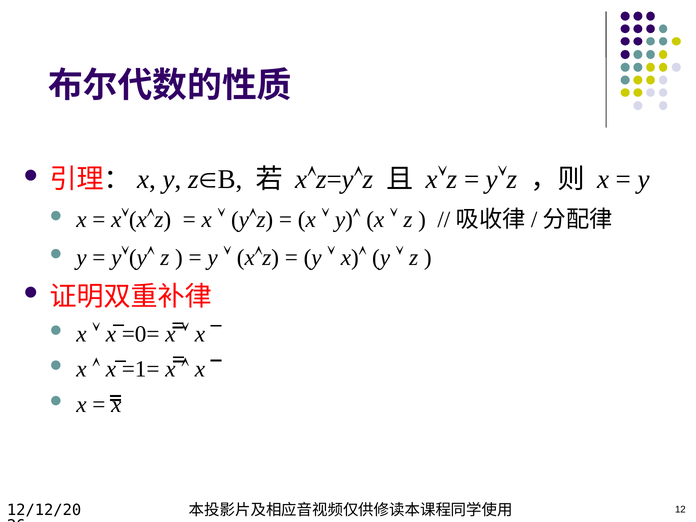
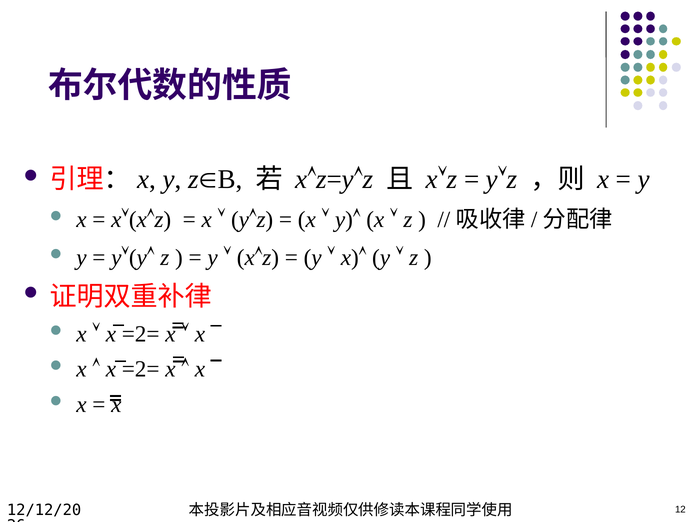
=0=: =0= -> =2= (141, 334)
=1=: =1= -> =2= (141, 369)
